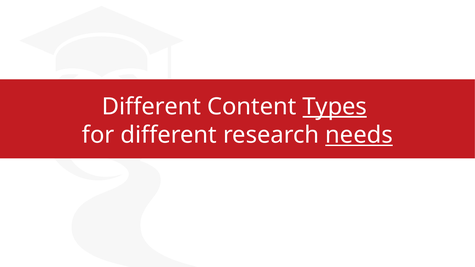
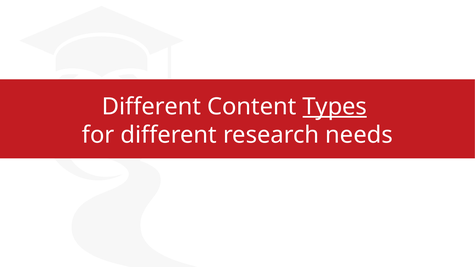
needs underline: present -> none (359, 135)
